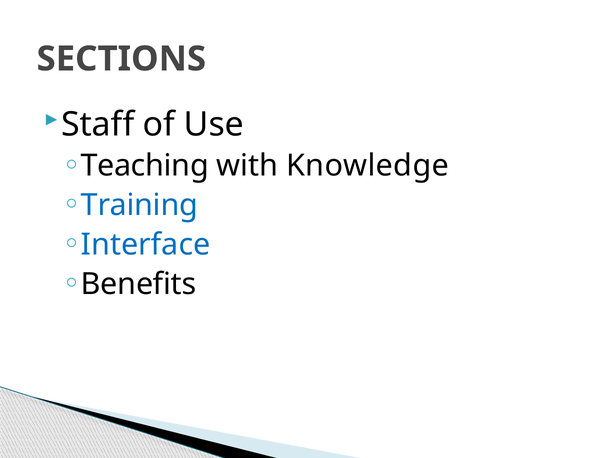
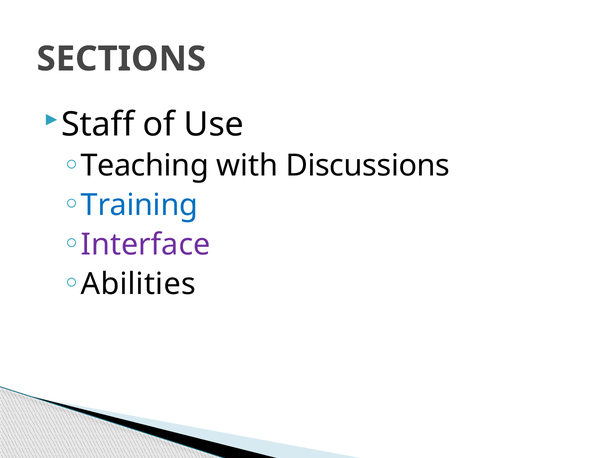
Knowledge: Knowledge -> Discussions (368, 166)
Interface colour: blue -> purple (146, 245)
Benefits: Benefits -> Abilities (138, 284)
